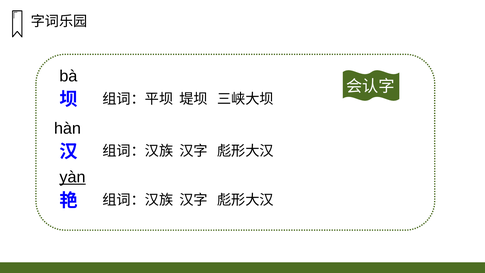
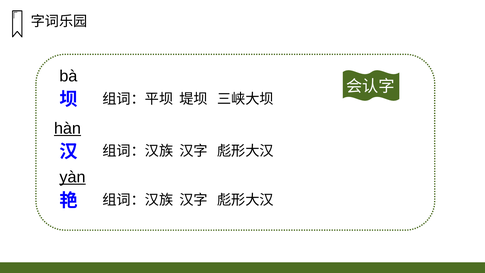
hàn underline: none -> present (67, 128)
